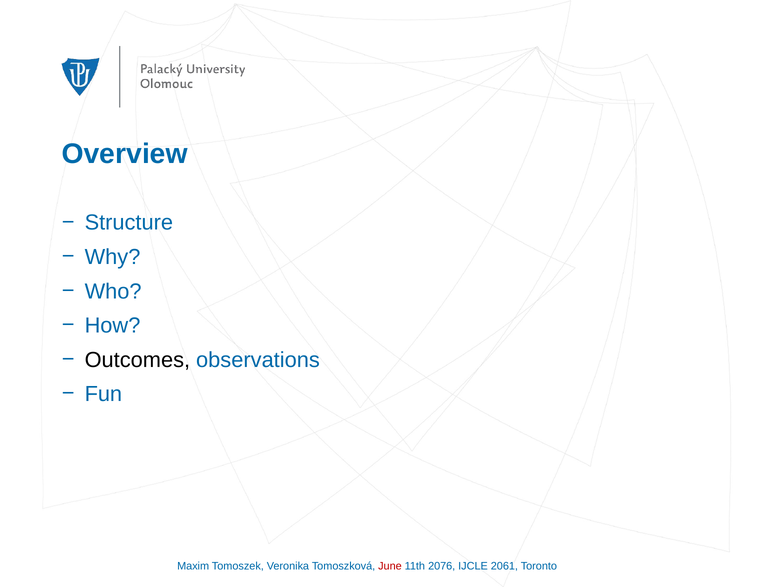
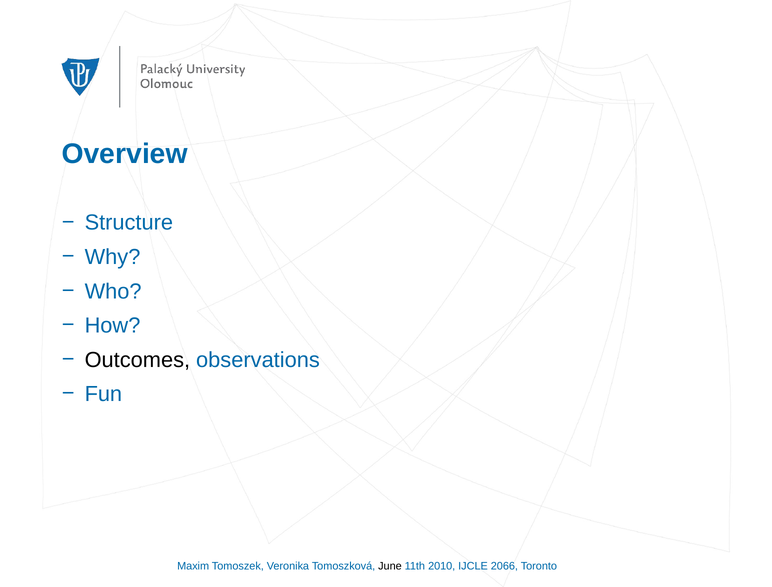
June colour: red -> black (390, 566)
2076: 2076 -> 2010 (442, 566)
2061: 2061 -> 2066 (504, 566)
